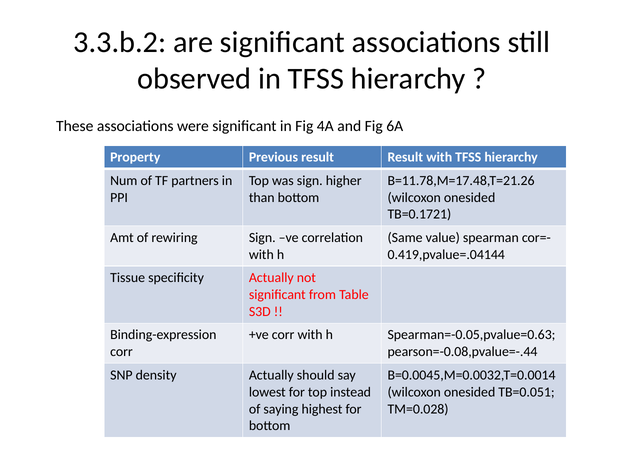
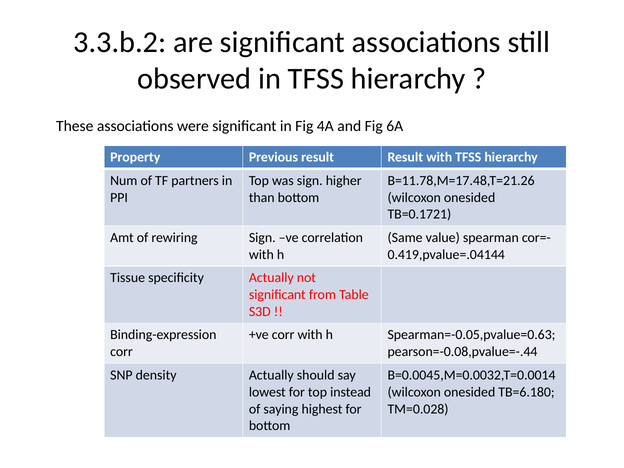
TB=0.051: TB=0.051 -> TB=6.180 (527, 392)
